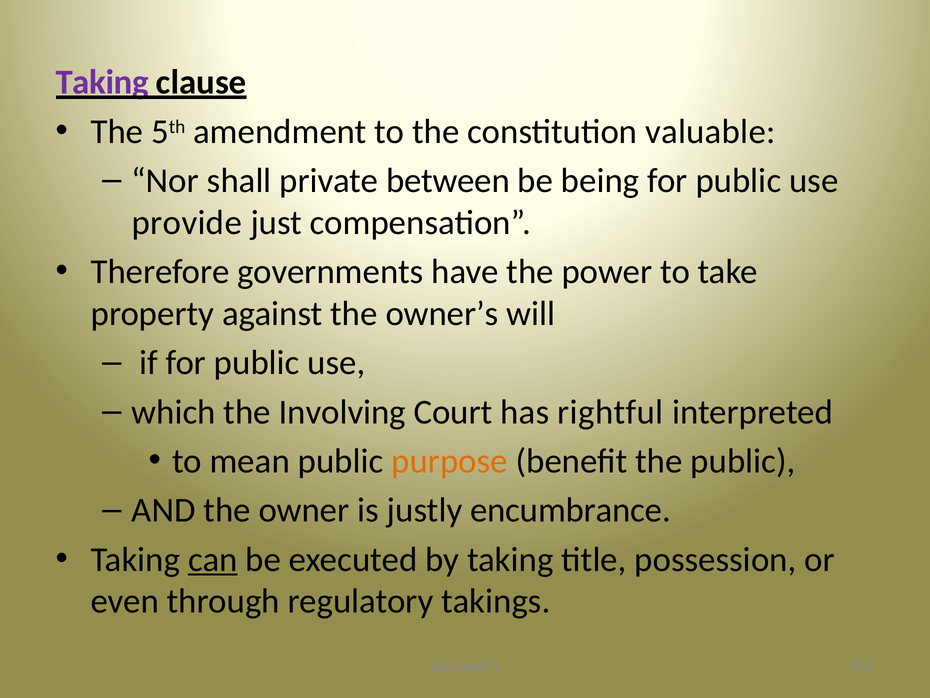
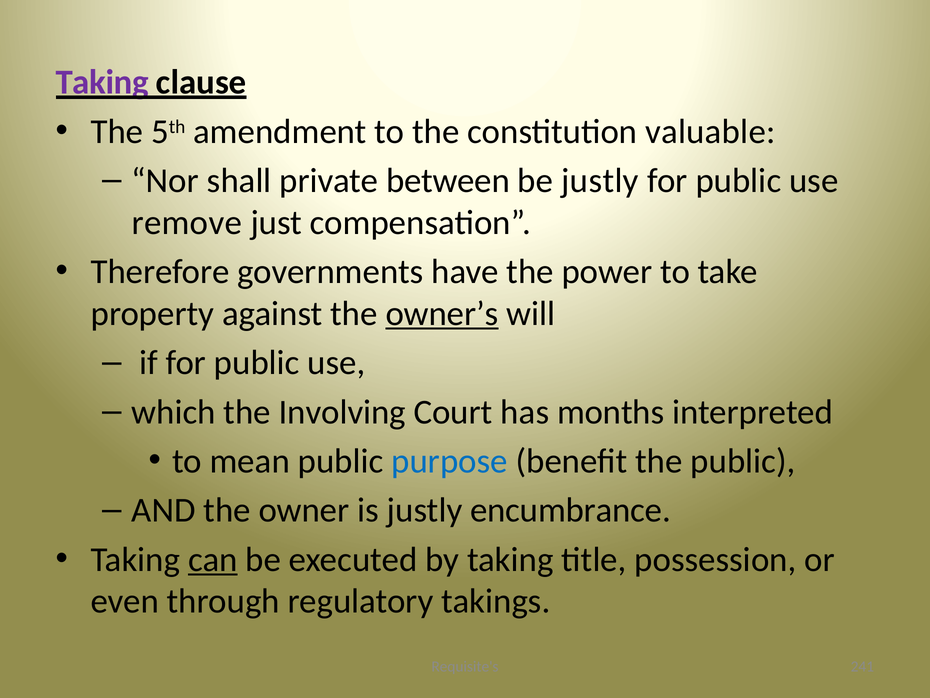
be being: being -> justly (600, 181)
provide: provide -> remove (187, 222)
owner’s underline: none -> present (442, 313)
rightful: rightful -> months (611, 412)
purpose colour: orange -> blue (450, 461)
Becomes's: Becomes's -> Requisite's (465, 666)
